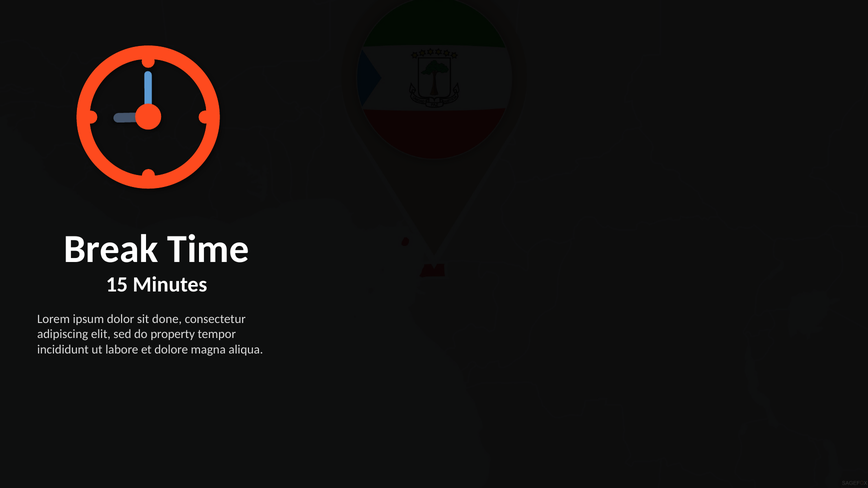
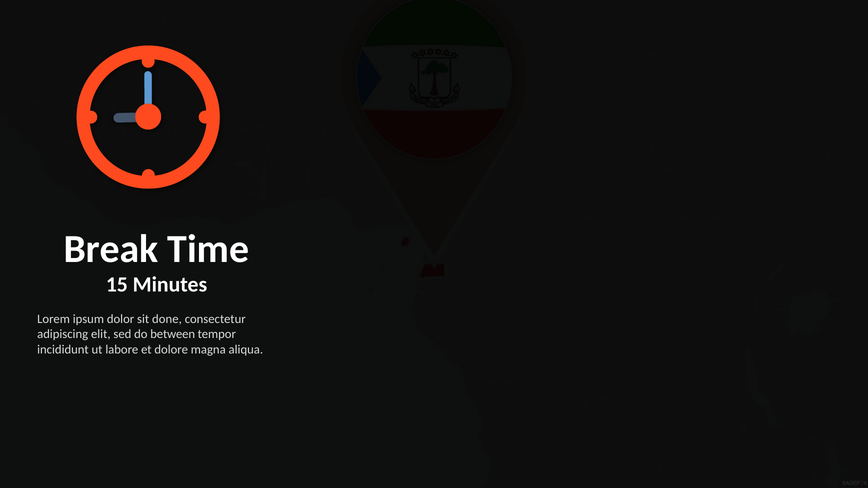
property: property -> between (173, 334)
